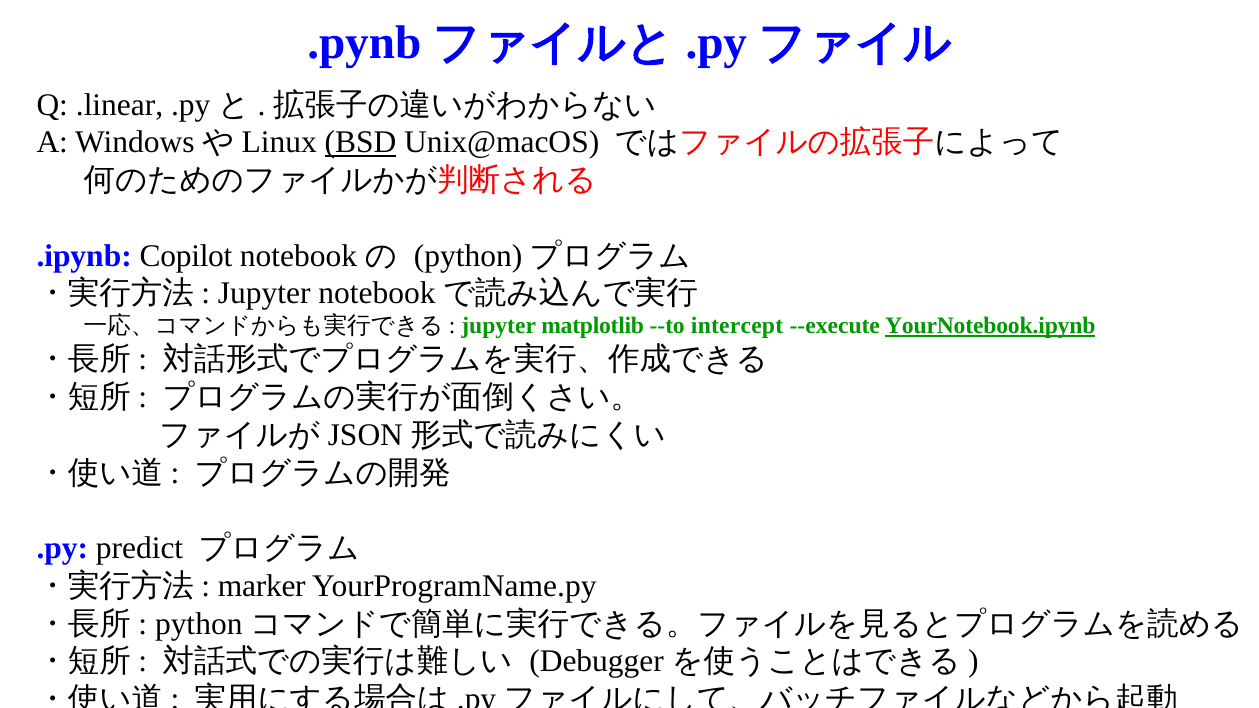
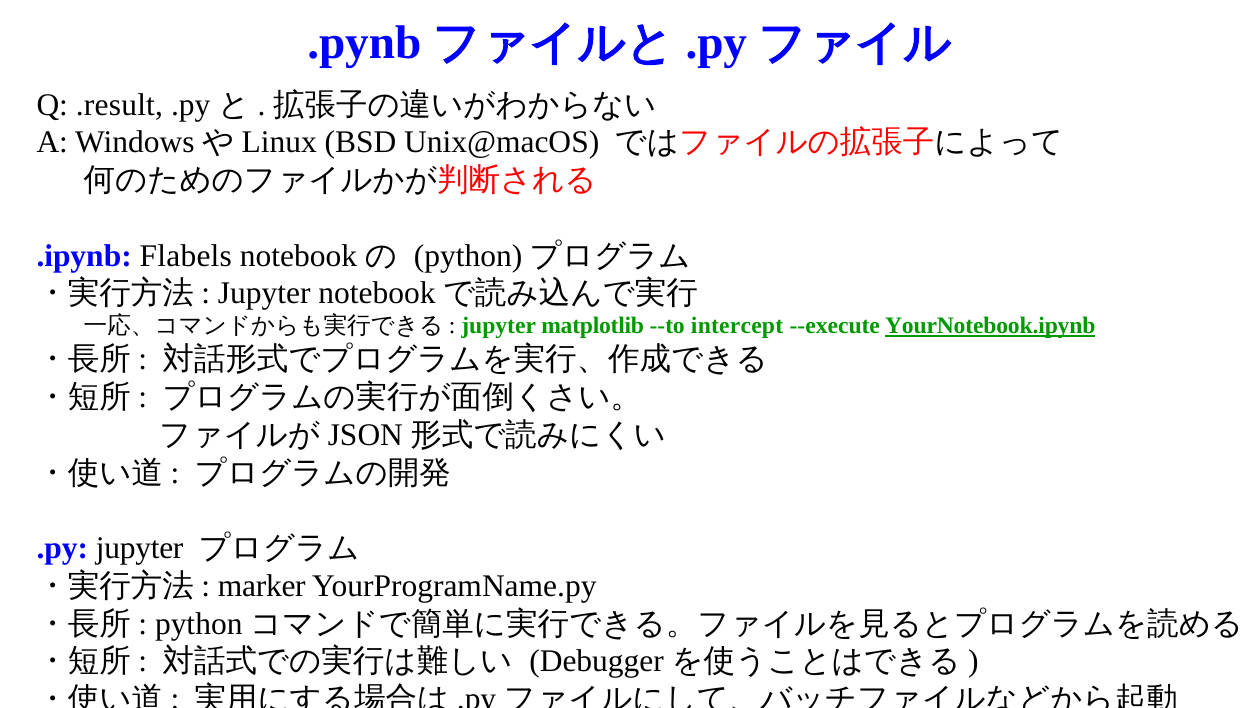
.linear: .linear -> .result (119, 105)
BSD underline: present -> none (360, 142)
Copilot: Copilot -> Flabels (186, 256)
.py predict: predict -> jupyter (140, 548)
